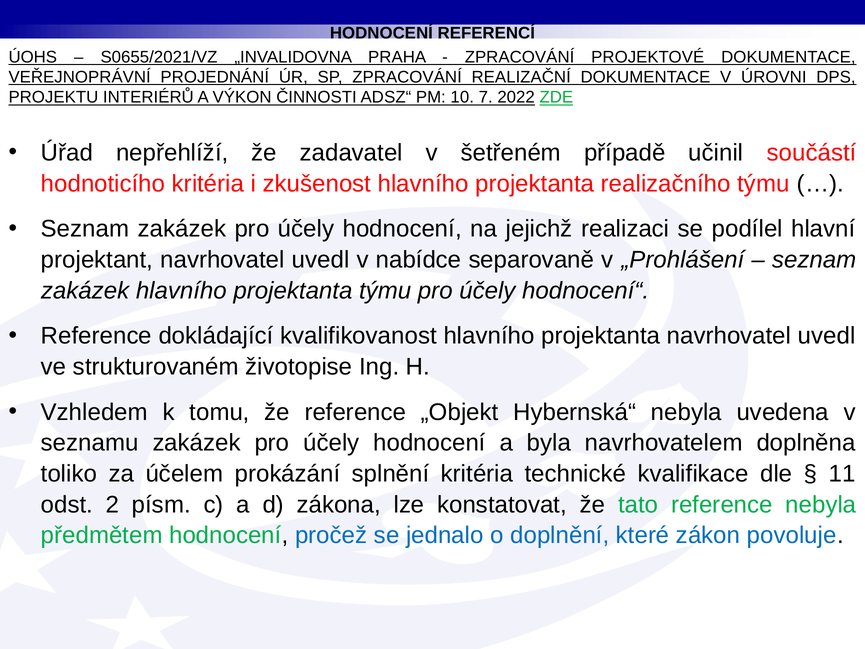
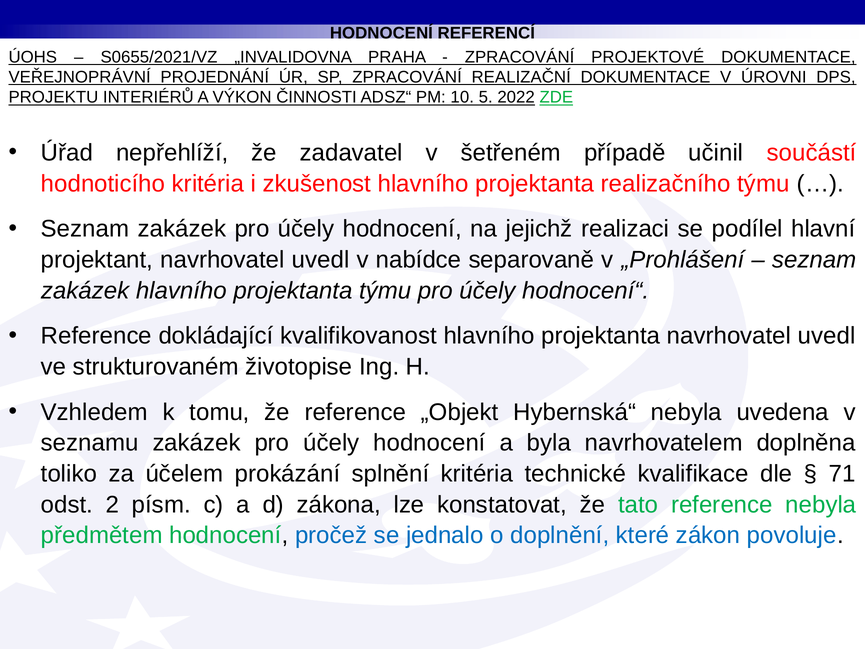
7: 7 -> 5 (486, 97)
11: 11 -> 71 (842, 474)
